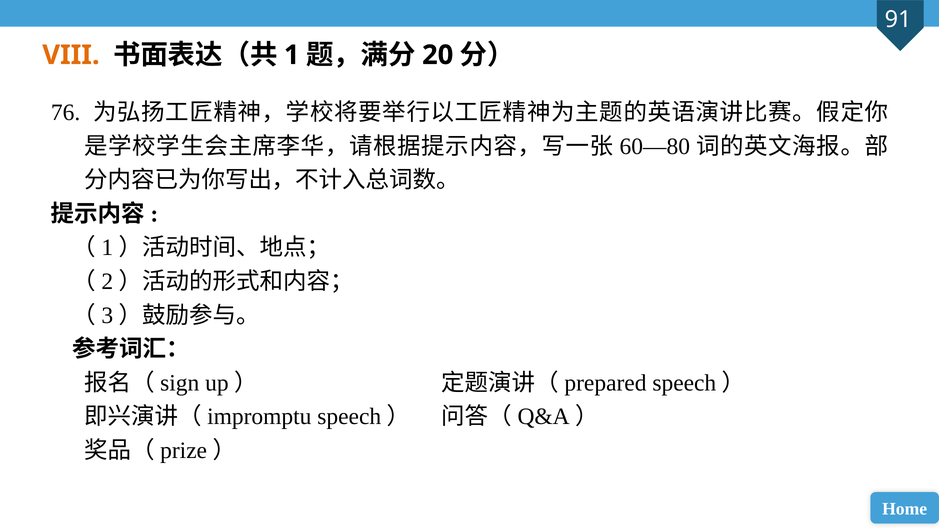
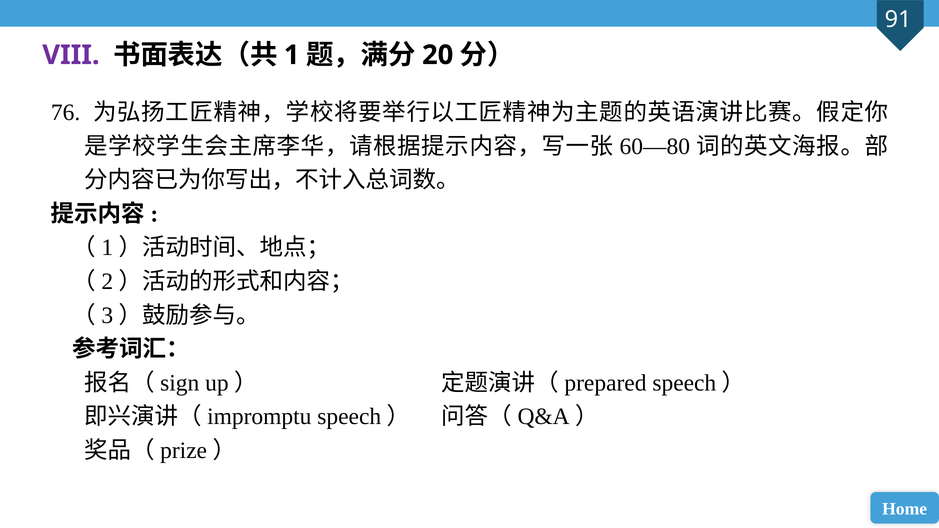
VIII colour: orange -> purple (71, 55)
